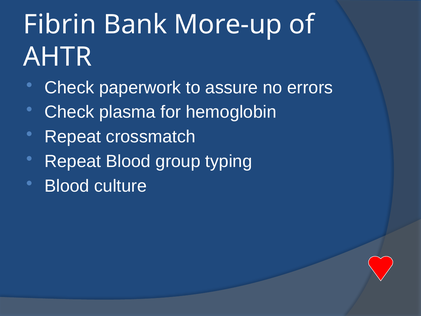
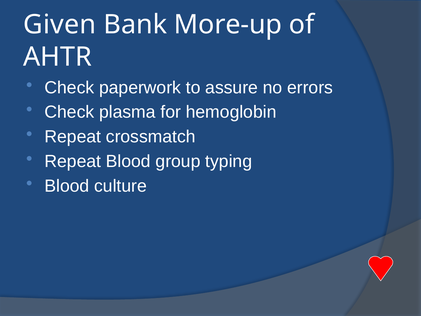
Fibrin: Fibrin -> Given (60, 25)
